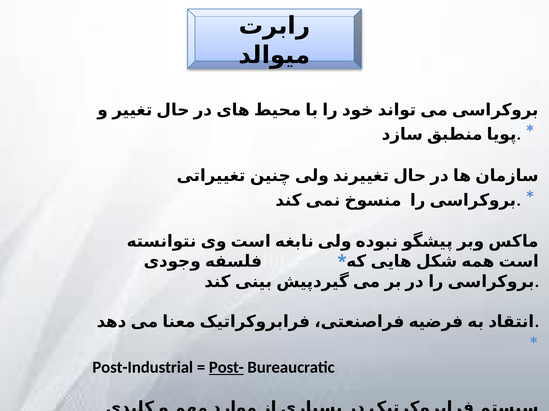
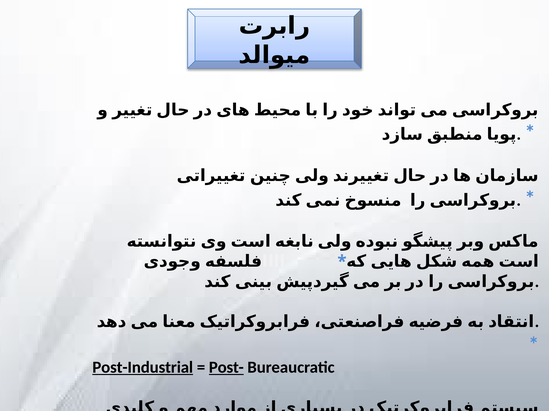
Post-Industrial underline: none -> present (143, 368)
